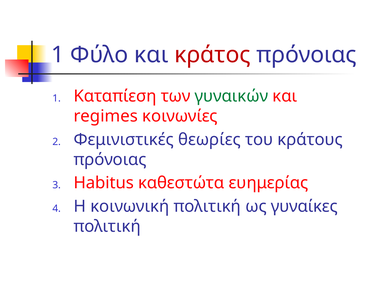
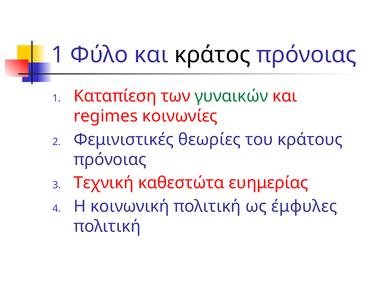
κράτος colour: red -> black (212, 55)
Habitus: Habitus -> Τεχνική (104, 183)
γυναίκες: γυναίκες -> έμφυλες (304, 206)
